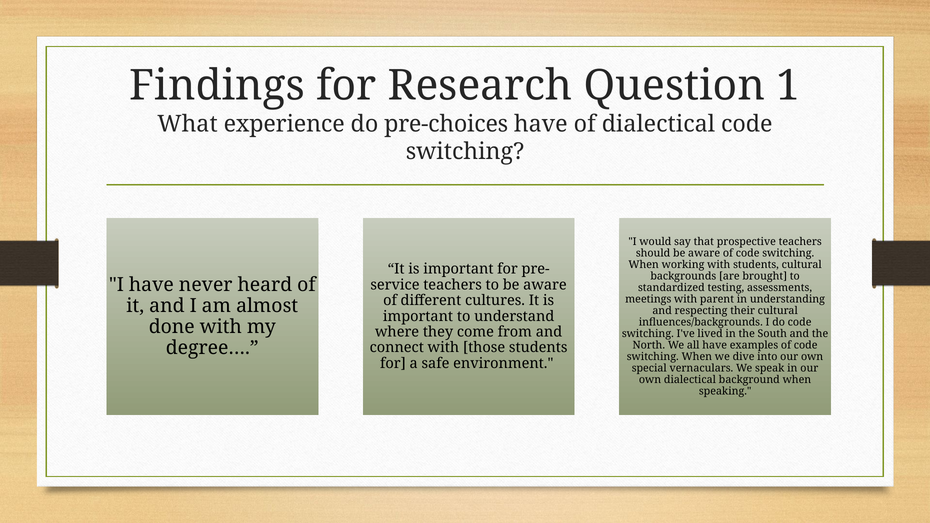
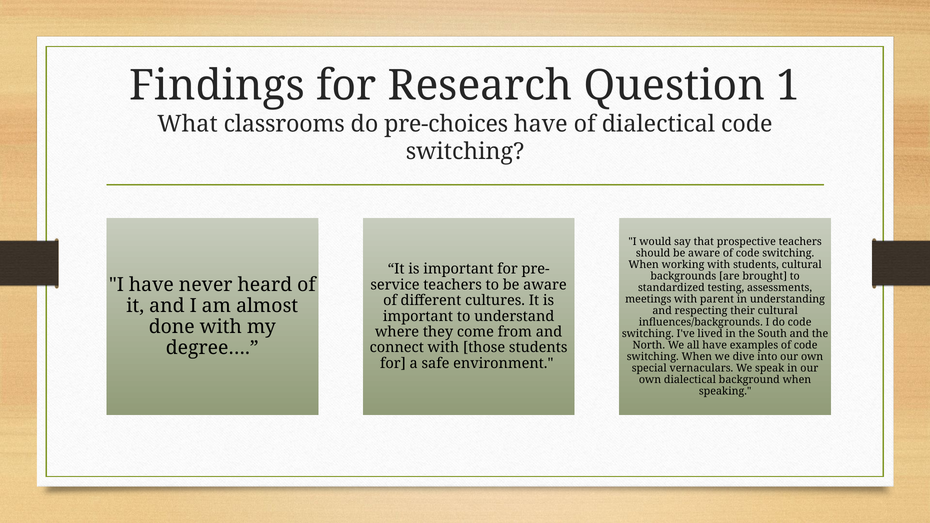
experience: experience -> classrooms (284, 124)
